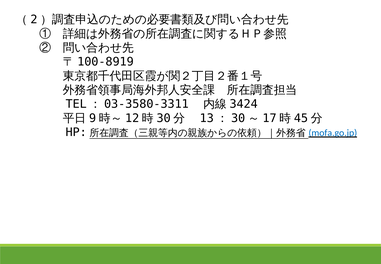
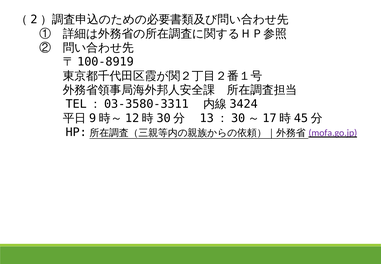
mofa.go.jp colour: blue -> purple (333, 133)
